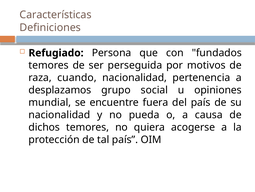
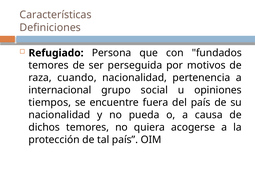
desplazamos: desplazamos -> internacional (60, 90)
mundial: mundial -> tiempos (50, 102)
